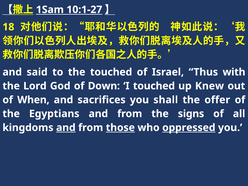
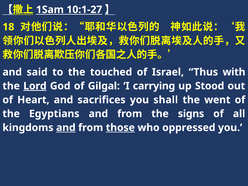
Lord underline: none -> present (35, 86)
Down: Down -> Gilgal (104, 86)
I touched: touched -> carrying (154, 86)
Knew: Knew -> Stood (210, 86)
When: When -> Heart (33, 100)
offer: offer -> went (217, 100)
oppressed underline: present -> none (189, 128)
